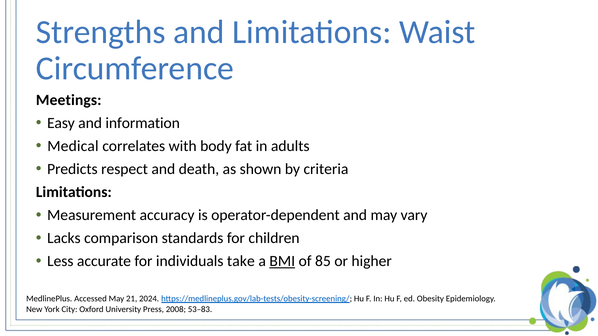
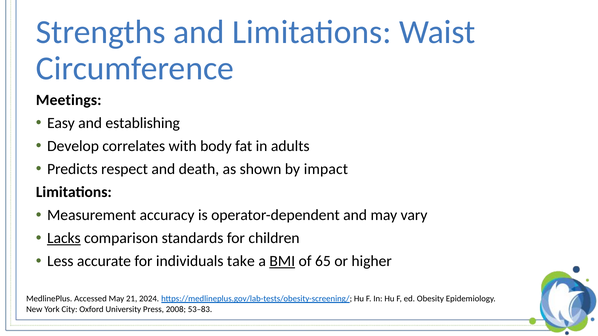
information: information -> establishing (143, 123)
Medical: Medical -> Develop (73, 146)
criteria: criteria -> impact (326, 169)
Lacks underline: none -> present (64, 238)
85: 85 -> 65 (323, 261)
